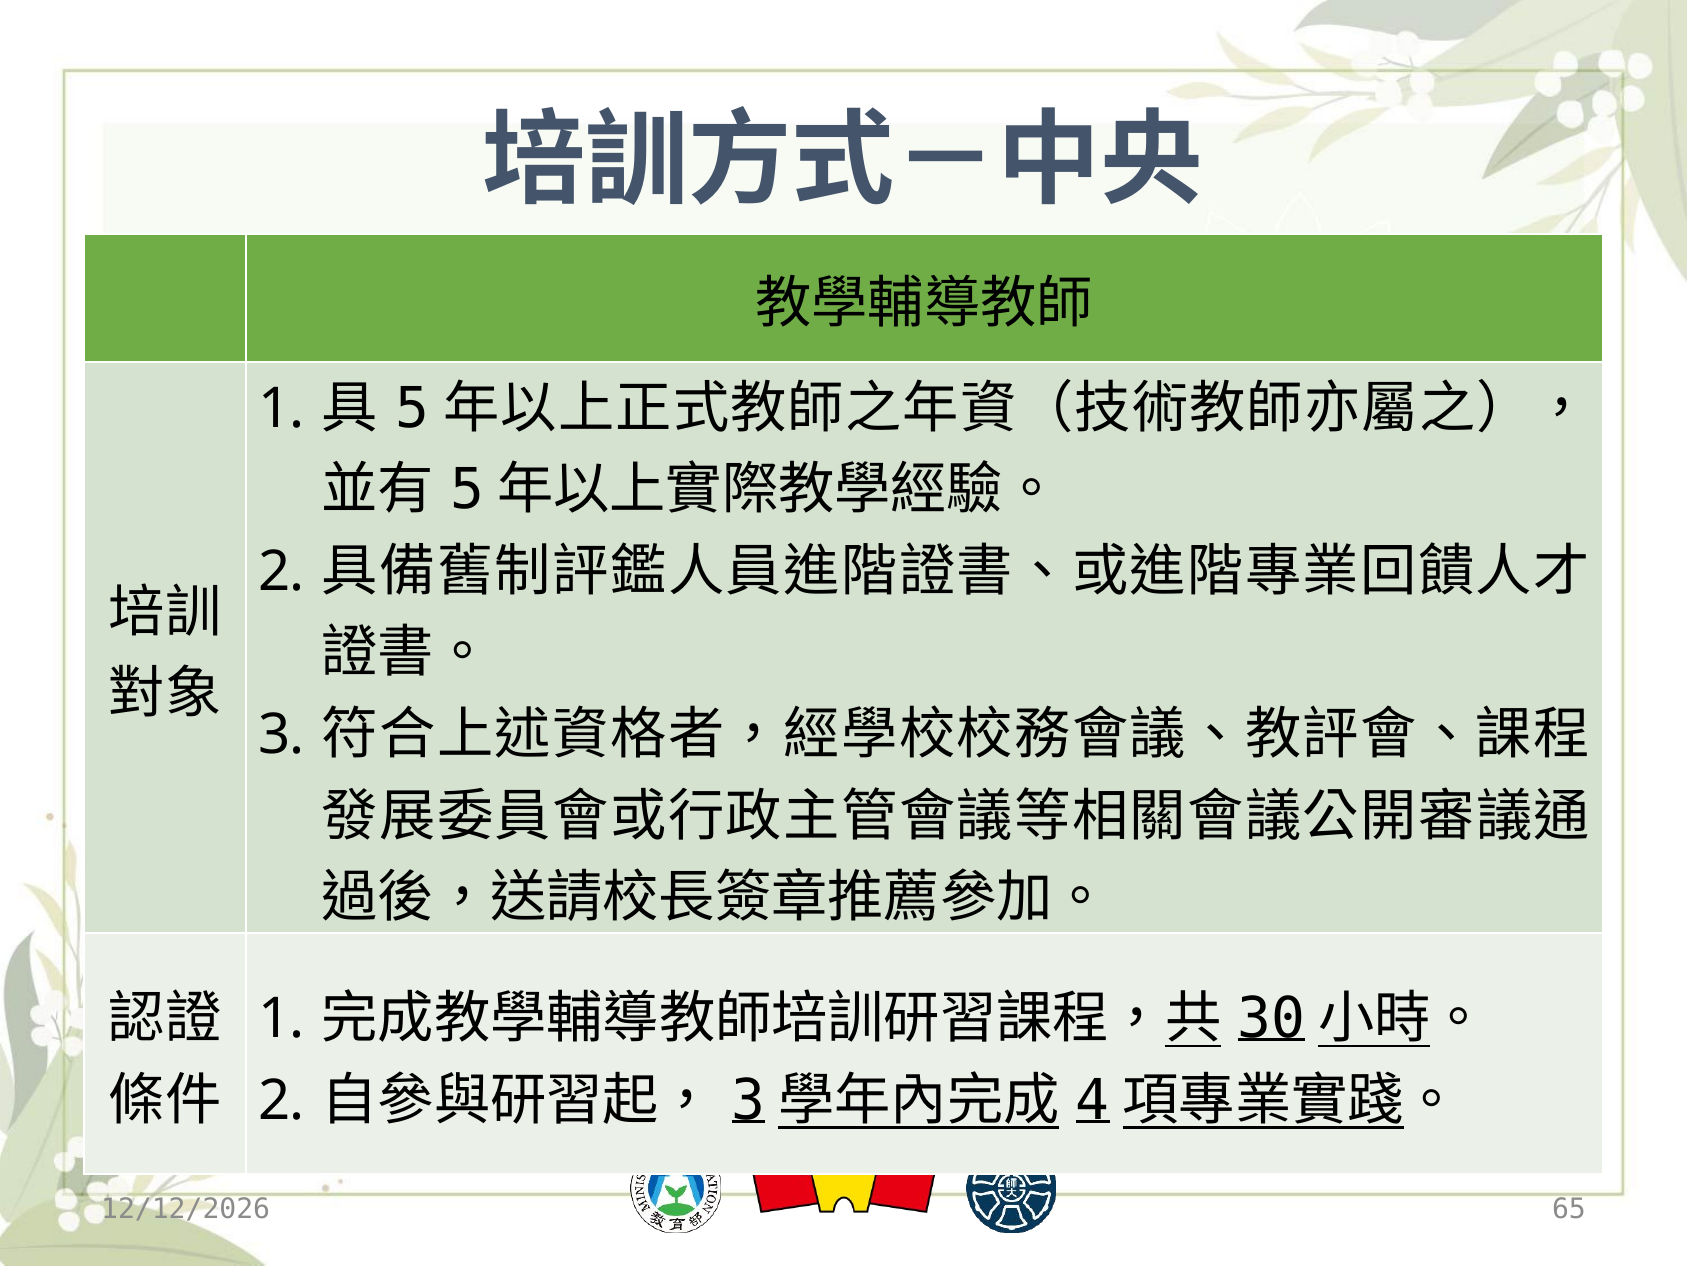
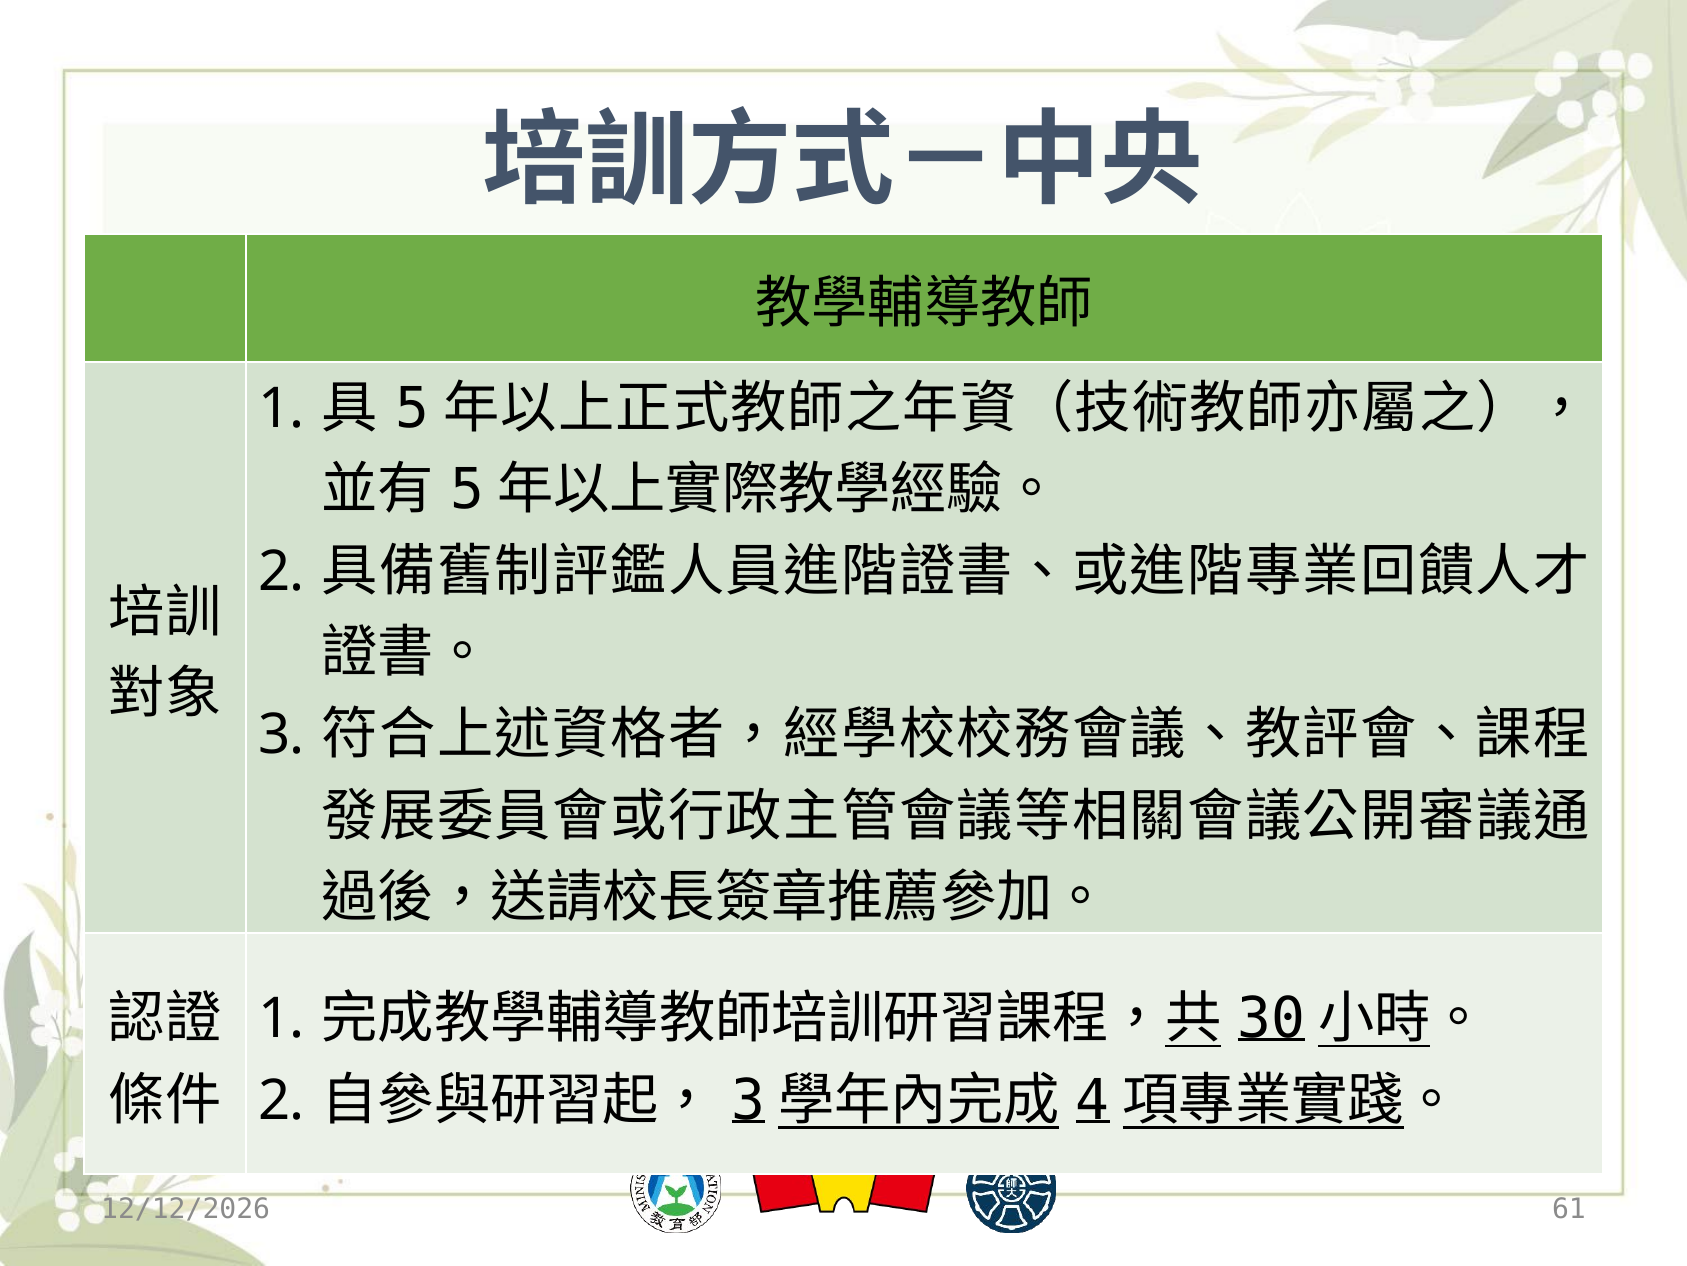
65: 65 -> 61 (1569, 1208)
